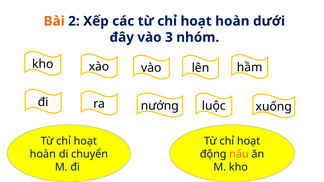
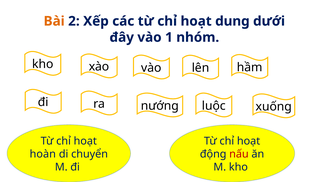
hoàn: hoàn -> dung (232, 21)
3: 3 -> 1 (169, 37)
nấu colour: orange -> red (239, 154)
